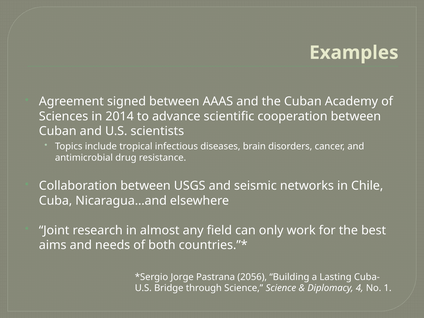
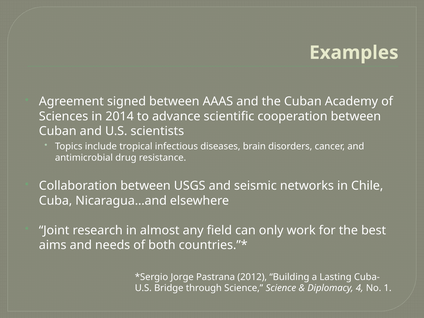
2056: 2056 -> 2012 (252, 277)
